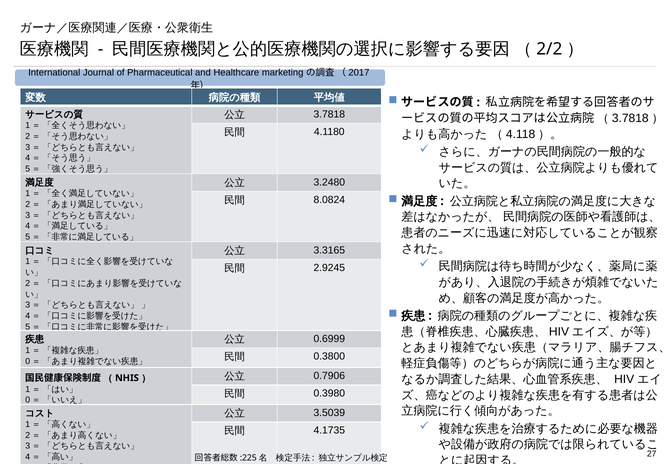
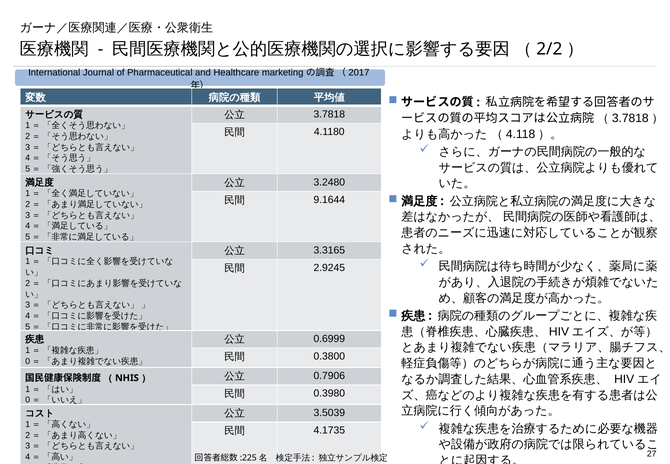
8.0824: 8.0824 -> 9.1644 (329, 200)
